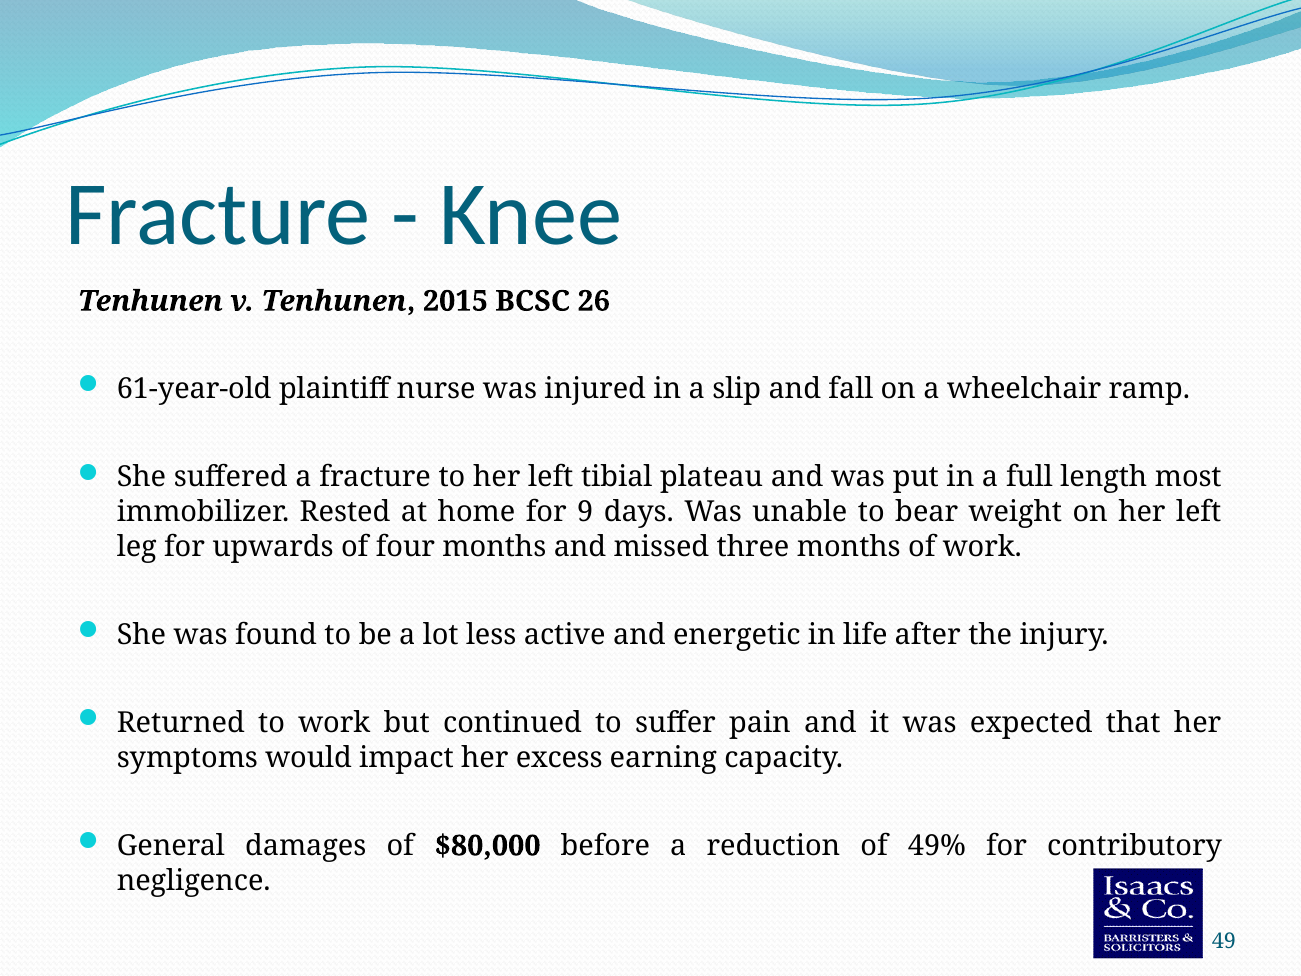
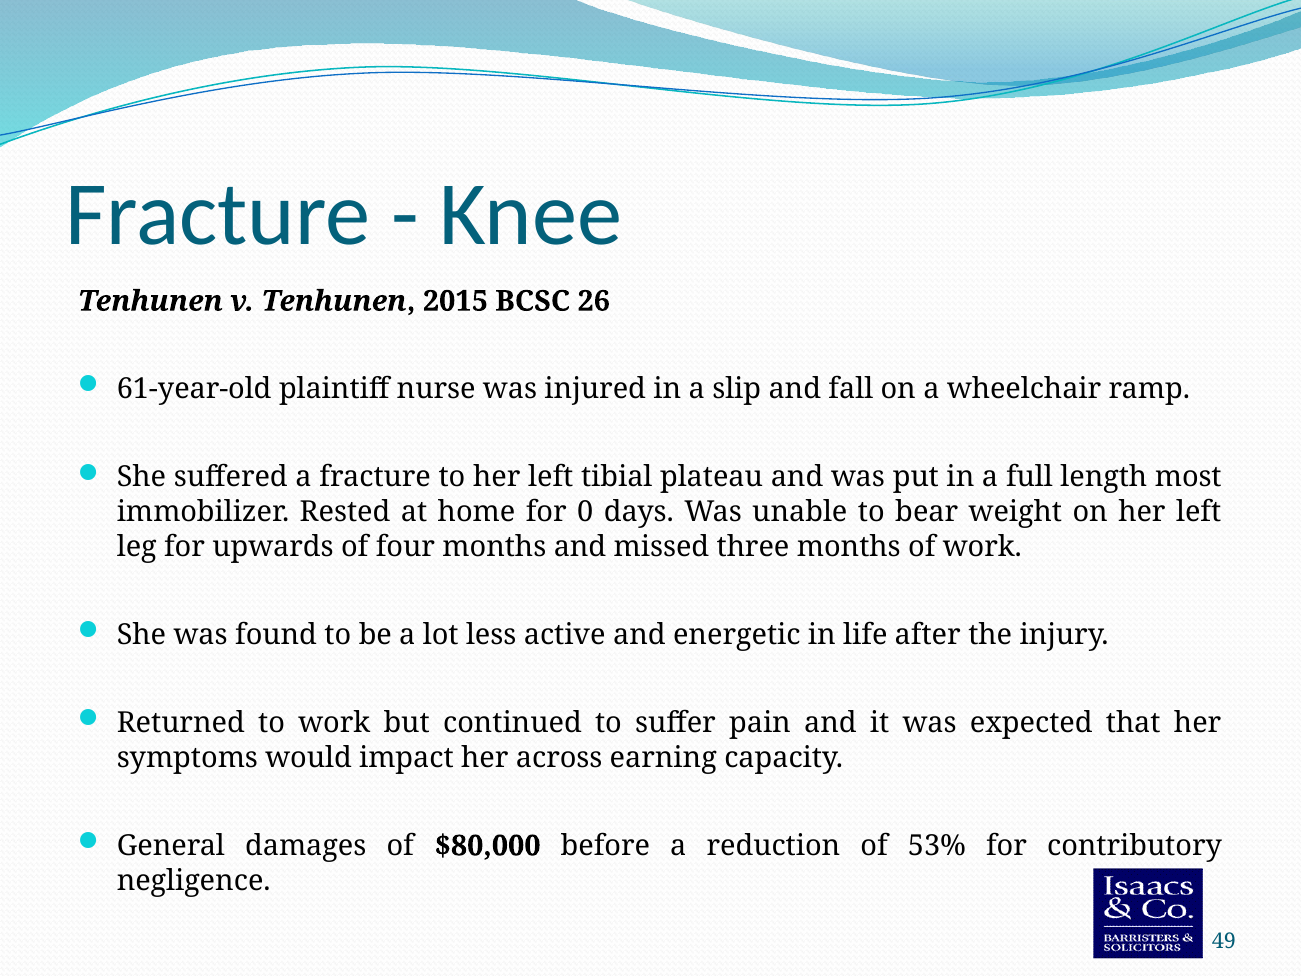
9: 9 -> 0 (585, 512)
excess: excess -> across (559, 758)
49%: 49% -> 53% (937, 846)
